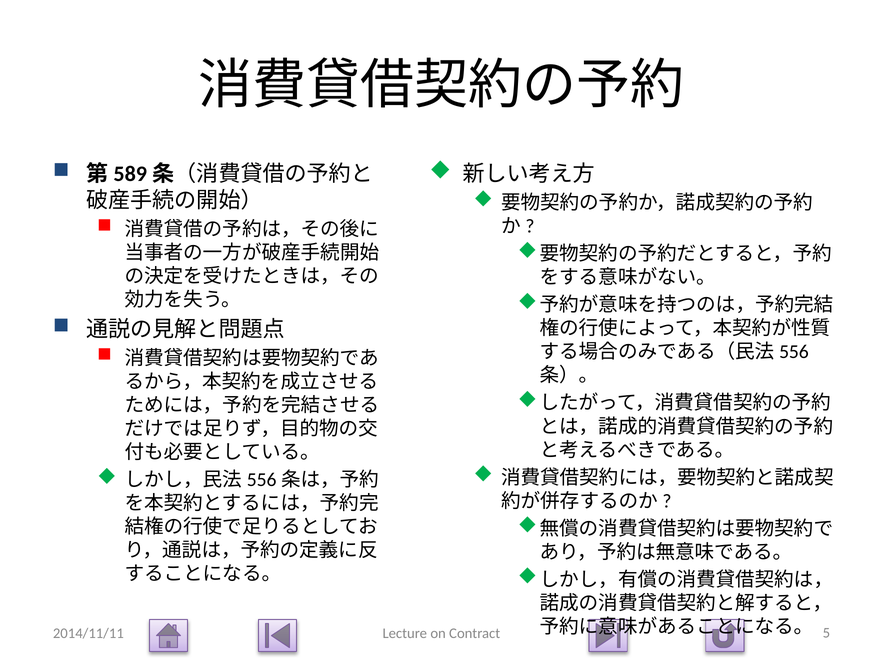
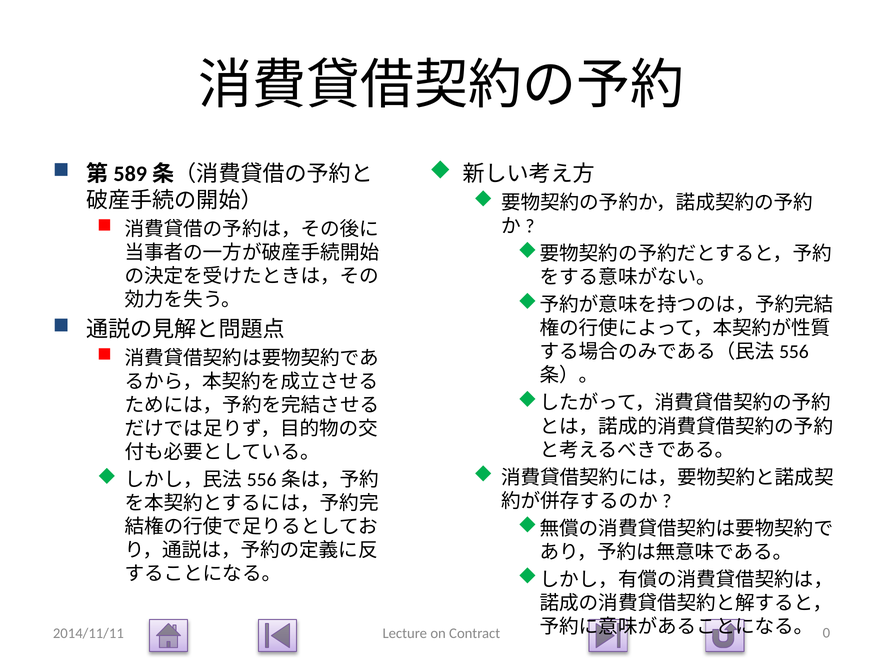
5: 5 -> 0 (826, 632)
